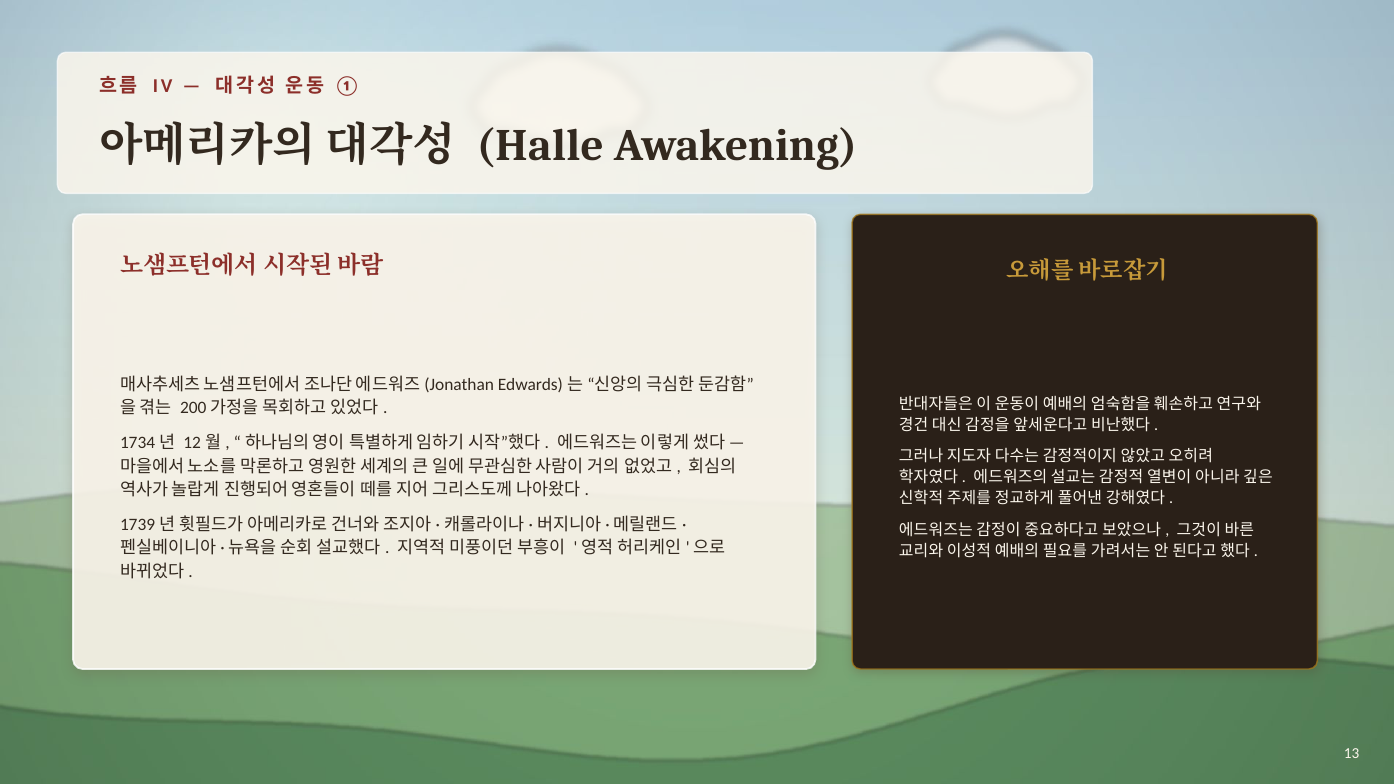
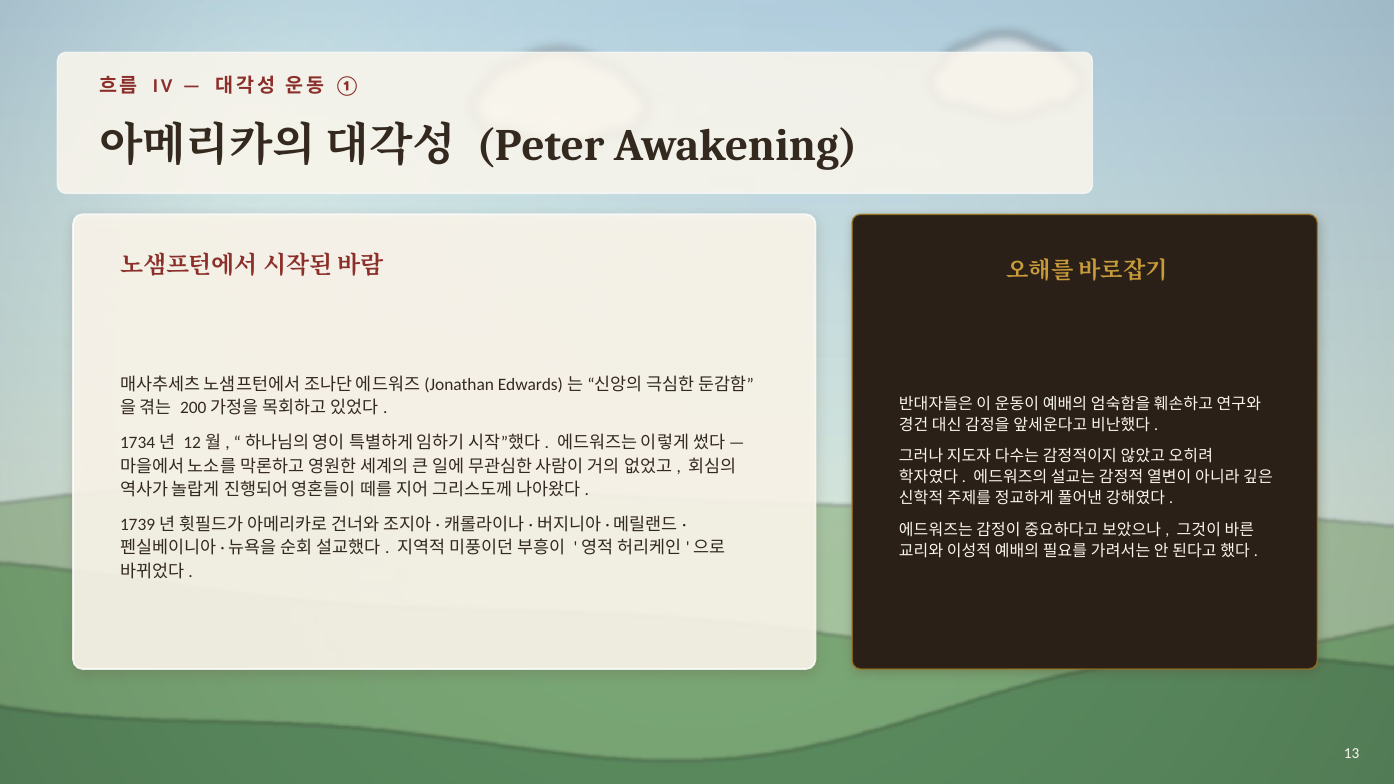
Halle: Halle -> Peter (540, 145)
